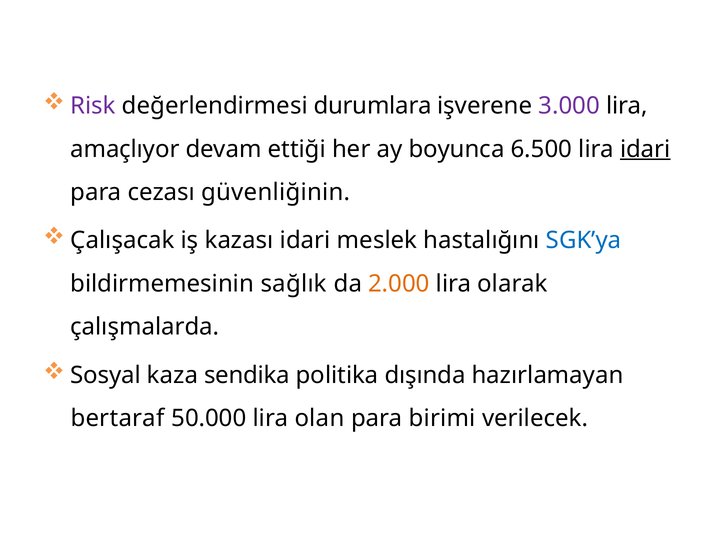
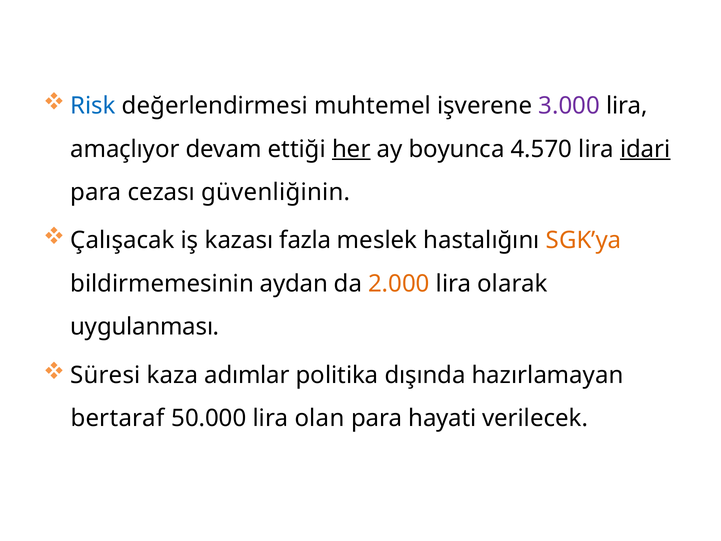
Risk colour: purple -> blue (93, 106)
durumlara: durumlara -> muhtemel (373, 106)
her underline: none -> present (351, 149)
6.500: 6.500 -> 4.570 (541, 149)
kazası idari: idari -> fazla (305, 240)
SGK’ya colour: blue -> orange (584, 240)
sağlık: sağlık -> aydan (294, 284)
çalışmalarda: çalışmalarda -> uygulanması (145, 327)
Sosyal: Sosyal -> Süresi (105, 375)
sendika: sendika -> adımlar (247, 375)
birimi: birimi -> hayati (442, 418)
